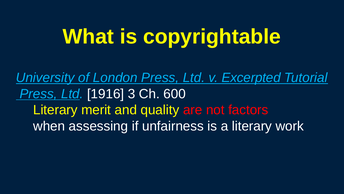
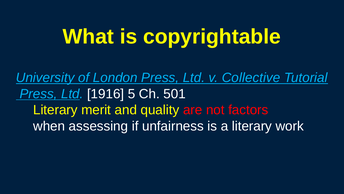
Excerpted: Excerpted -> Collective (251, 78)
3: 3 -> 5 (132, 94)
600: 600 -> 501 (175, 94)
